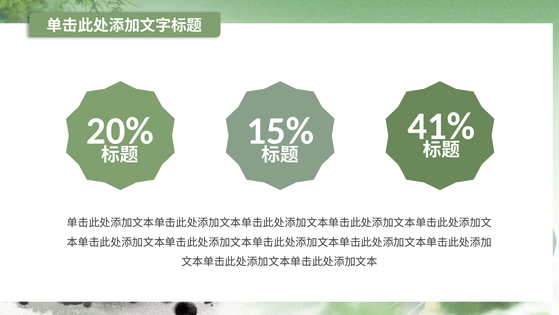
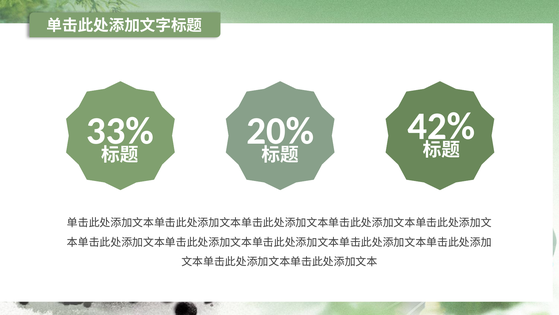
41%: 41% -> 42% (441, 126)
20%: 20% -> 33% (120, 131)
15%: 15% -> 20% (280, 131)
